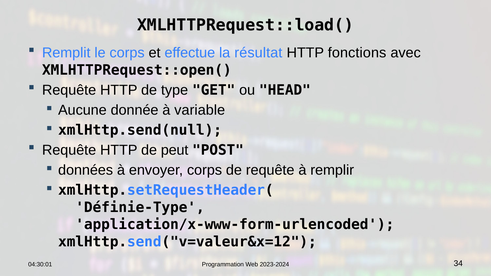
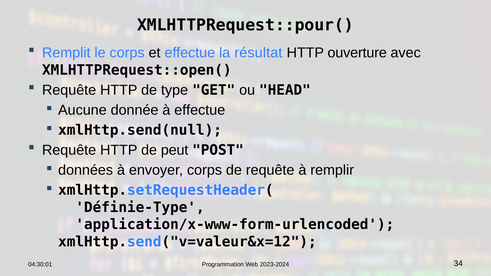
XMLHTTPRequest::load(: XMLHTTPRequest::load( -> XMLHTTPRequest::pour( (245, 25)
fonctions: fonctions -> ouverture (357, 53)
à variable: variable -> effectue (200, 110)
